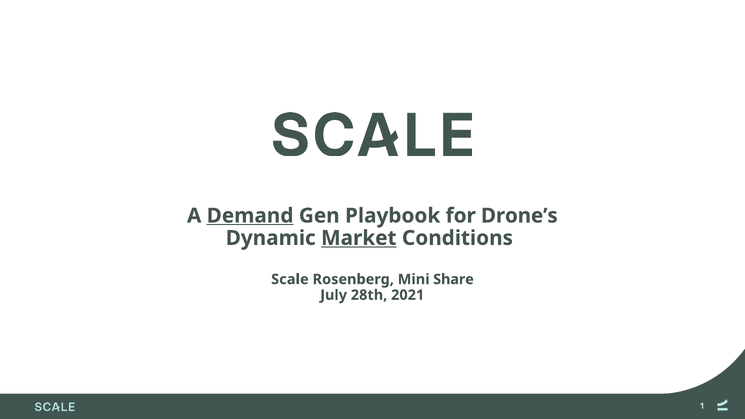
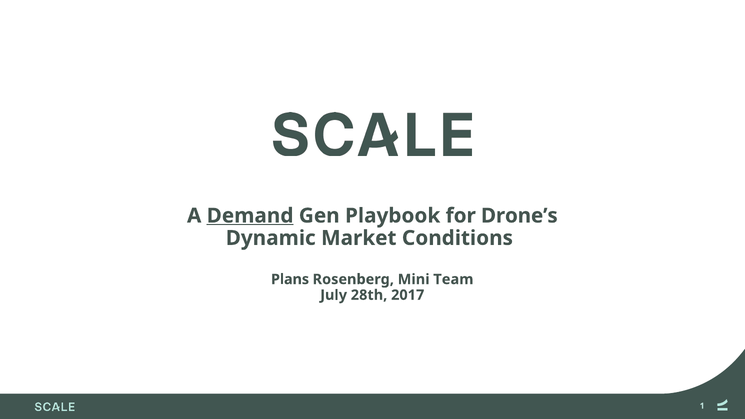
Market underline: present -> none (359, 238)
Scale: Scale -> Plans (290, 279)
Share: Share -> Team (453, 279)
2021: 2021 -> 2017 (408, 295)
